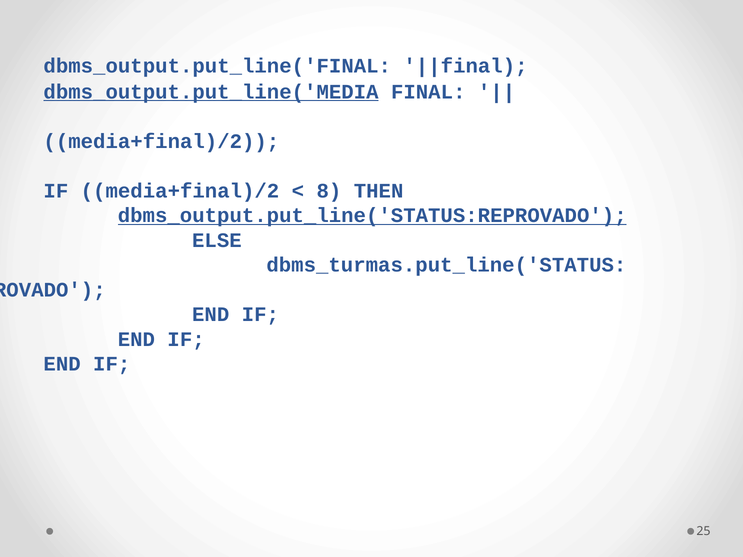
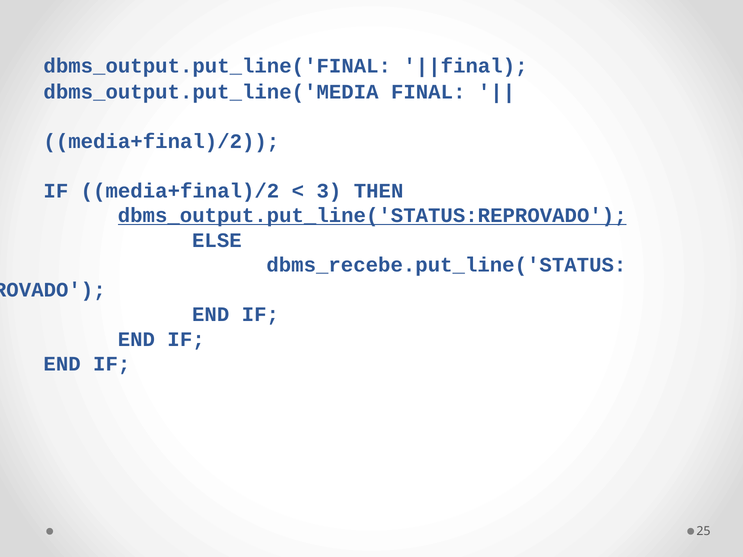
dbms_output.put_line('MEDIA underline: present -> none (211, 92)
8: 8 -> 3 (329, 191)
dbms_turmas.put_line('STATUS: dbms_turmas.put_line('STATUS -> dbms_recebe.put_line('STATUS (446, 265)
